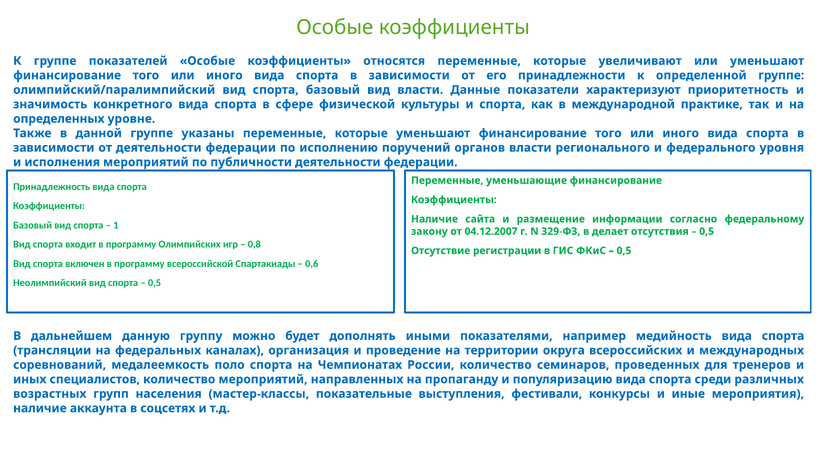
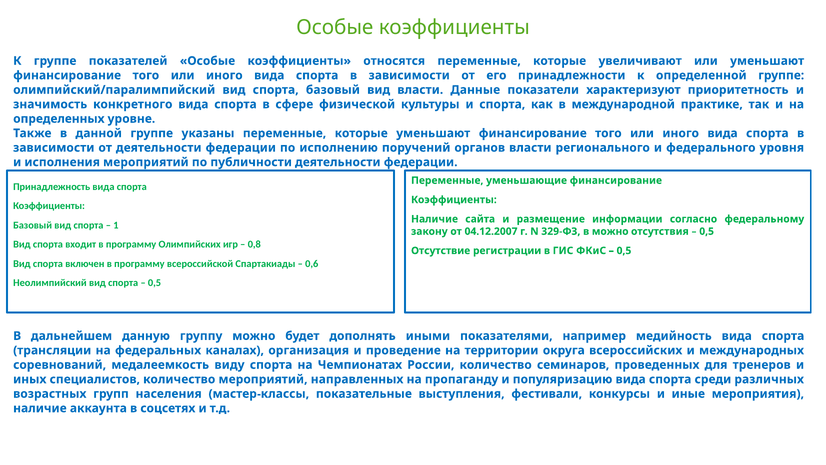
в делает: делает -> можно (610, 231)
поло: поло -> виду (229, 365)
